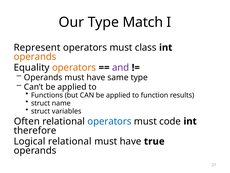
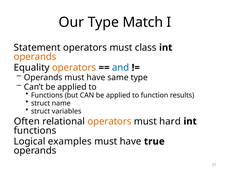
Represent: Represent -> Statement (37, 47)
and colour: purple -> blue (121, 67)
operators colour: blue -> orange (109, 121)
code: code -> hard (170, 121)
therefore: therefore -> functions (35, 130)
Logical relational: relational -> examples (70, 141)
